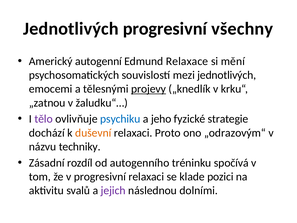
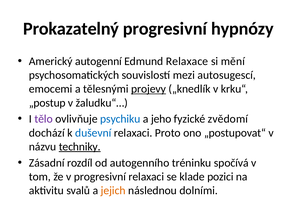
Jednotlivých: Jednotlivých -> Prokazatelný (71, 29)
všechny: všechny -> hypnózy (242, 29)
mezi jednotlivých: jednotlivých -> autosugescí (227, 75)
„zatnou: „zatnou -> „postup (47, 103)
strategie: strategie -> zvědomí (228, 119)
duševní colour: orange -> blue (93, 133)
„odrazovým“: „odrazovým“ -> „postupovat“ (235, 133)
techniky underline: none -> present (80, 146)
jejich colour: purple -> orange (113, 190)
